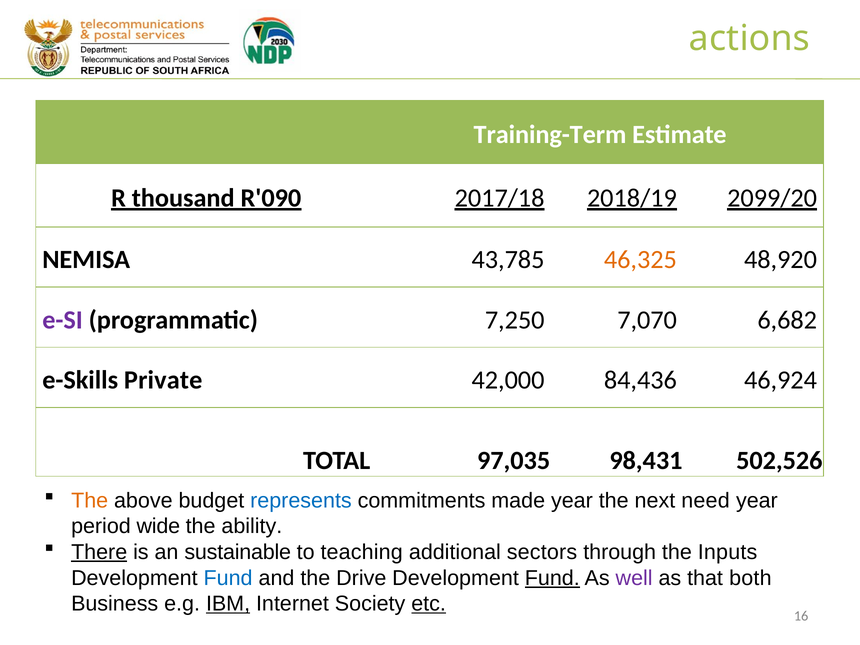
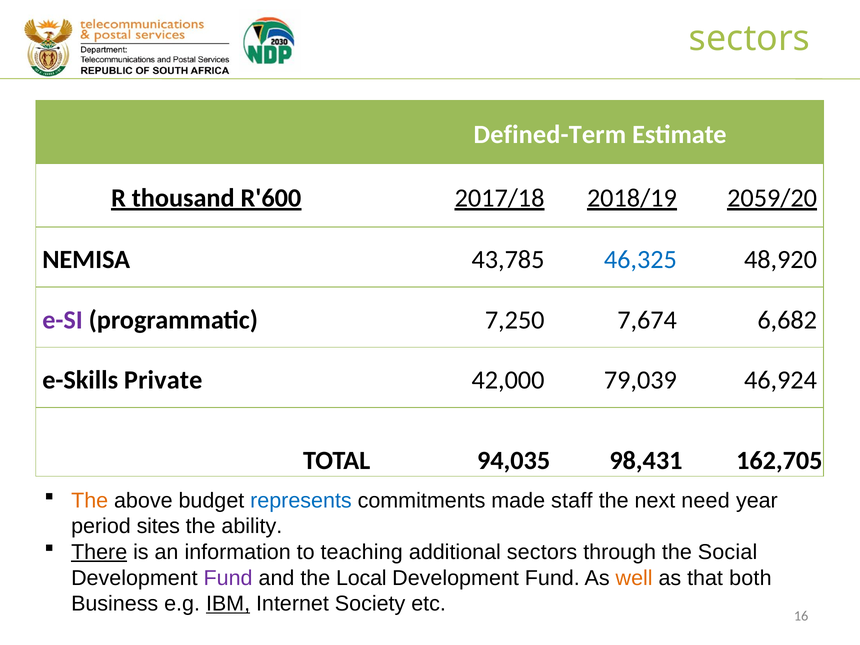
actions: actions -> sectors (750, 38)
Training-Term: Training-Term -> Defined-Term (550, 135)
R'090: R'090 -> R'600 (271, 198)
2099/20: 2099/20 -> 2059/20 (772, 198)
46,325 colour: orange -> blue (640, 260)
7,070: 7,070 -> 7,674 (647, 320)
84,436: 84,436 -> 79,039 (640, 380)
97,035: 97,035 -> 94,035 (514, 461)
502,526: 502,526 -> 162,705 (779, 461)
made year: year -> staff (572, 501)
wide: wide -> sites (158, 526)
sustainable: sustainable -> information (238, 552)
Inputs: Inputs -> Social (728, 552)
Fund colour: blue -> purple (228, 578)
Drive: Drive -> Local (361, 578)
Fund underline: present -> none (552, 578)
well colour: purple -> orange (634, 578)
etc underline: present -> none (429, 604)
